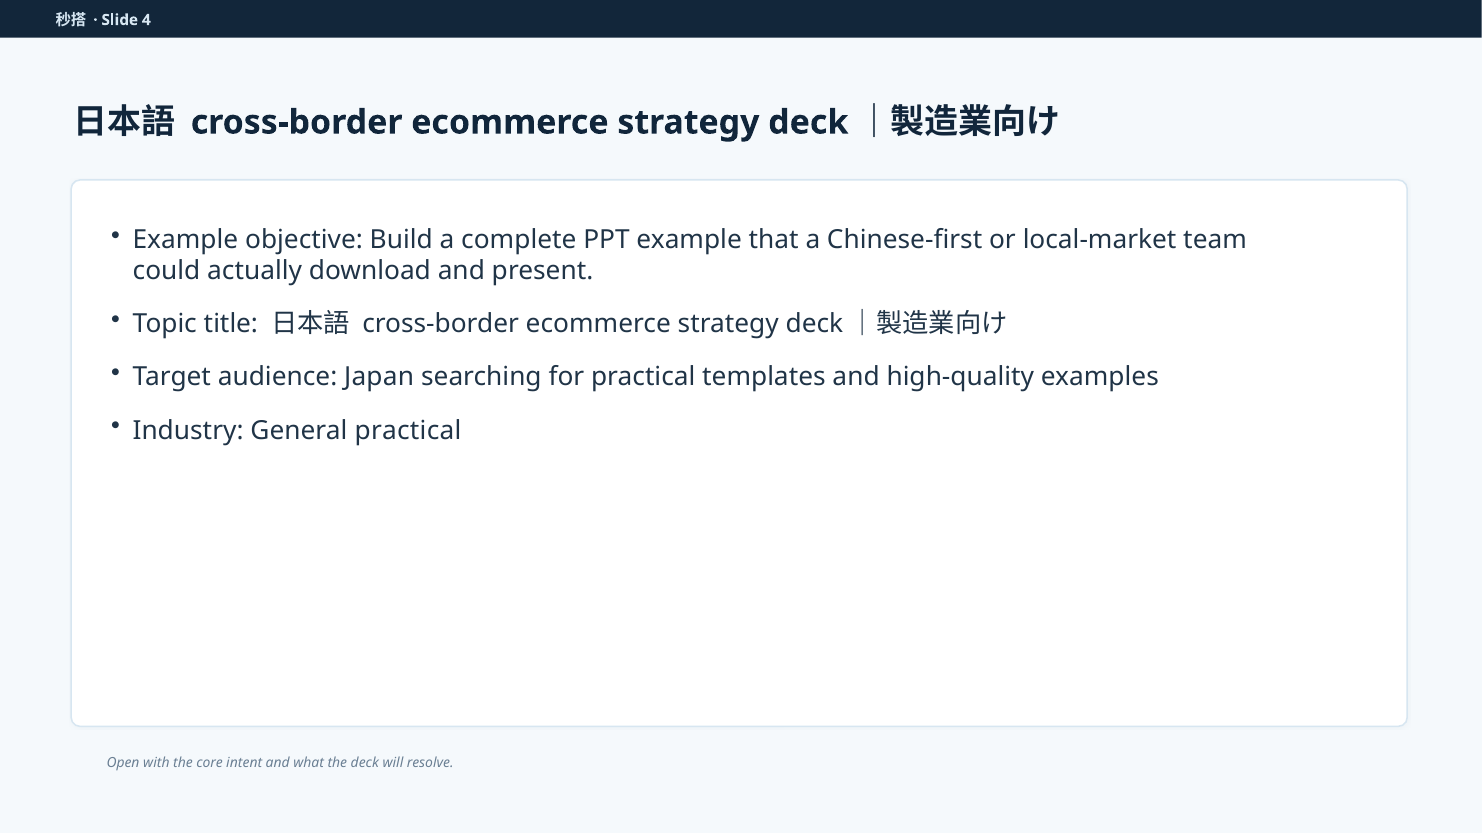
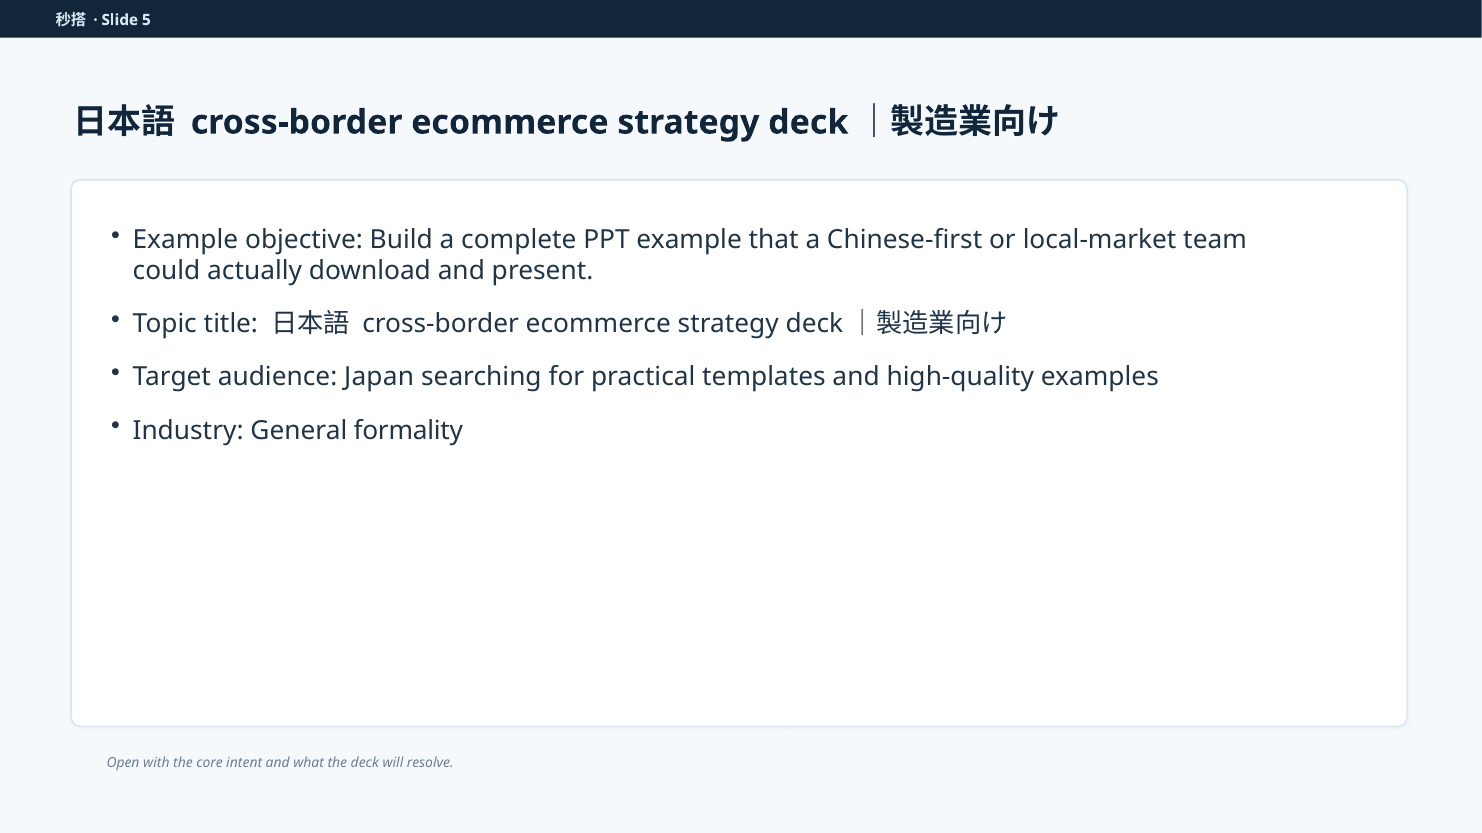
4: 4 -> 5 (146, 20)
General practical: practical -> formality (408, 431)
